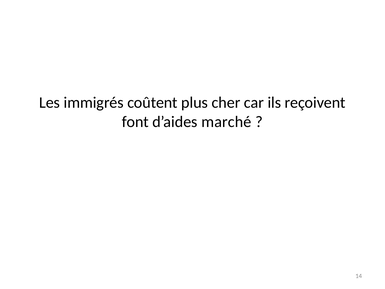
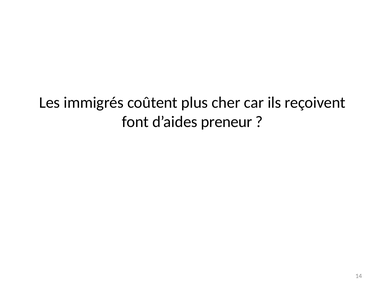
marché: marché -> preneur (227, 122)
